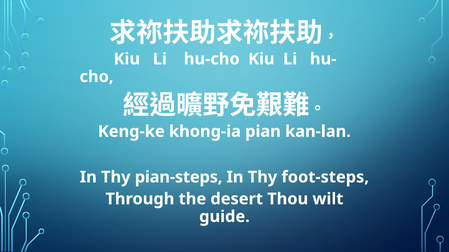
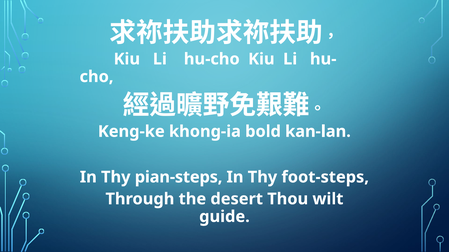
pian: pian -> bold (263, 132)
